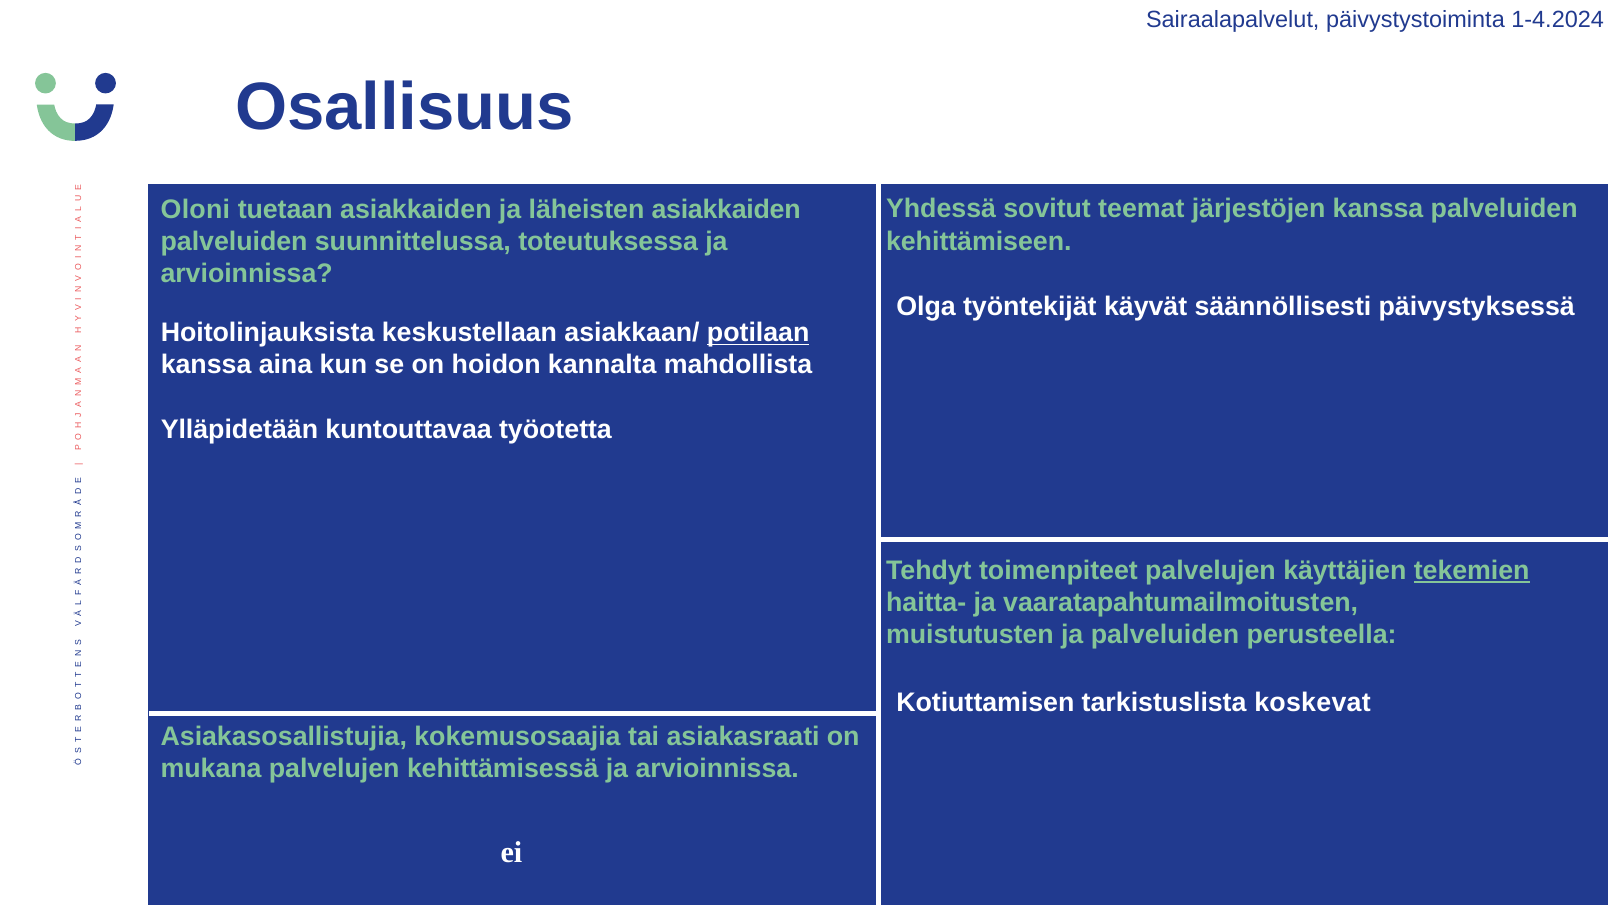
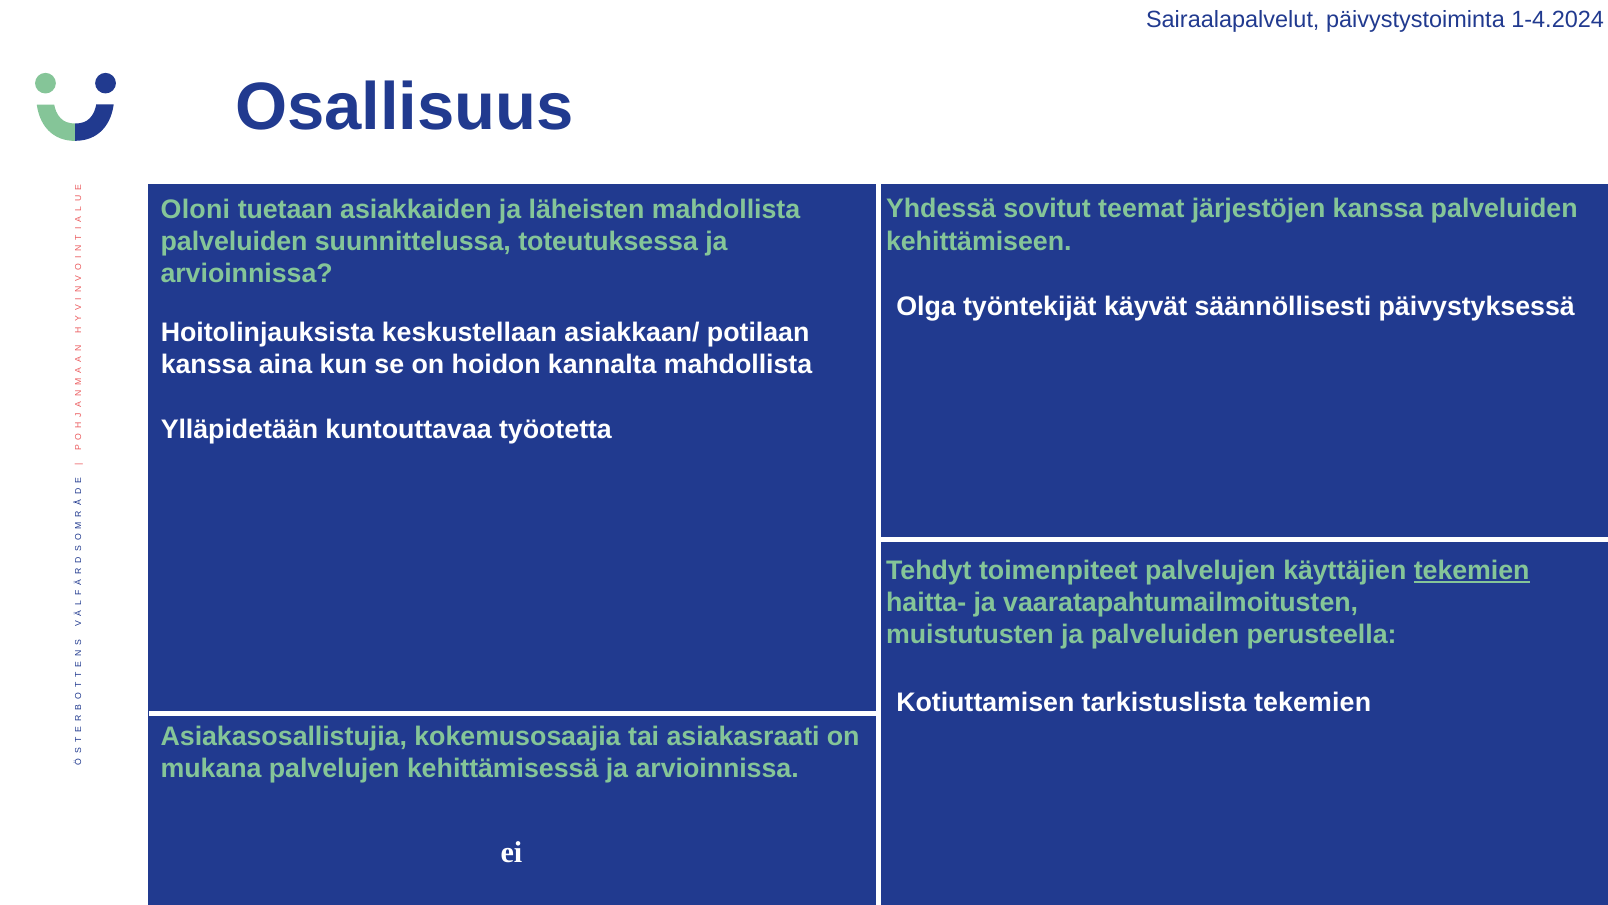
läheisten asiakkaiden: asiakkaiden -> mahdollista (726, 209)
potilaan underline: present -> none (758, 333)
tarkistuslista koskevat: koskevat -> tekemien (1313, 703)
